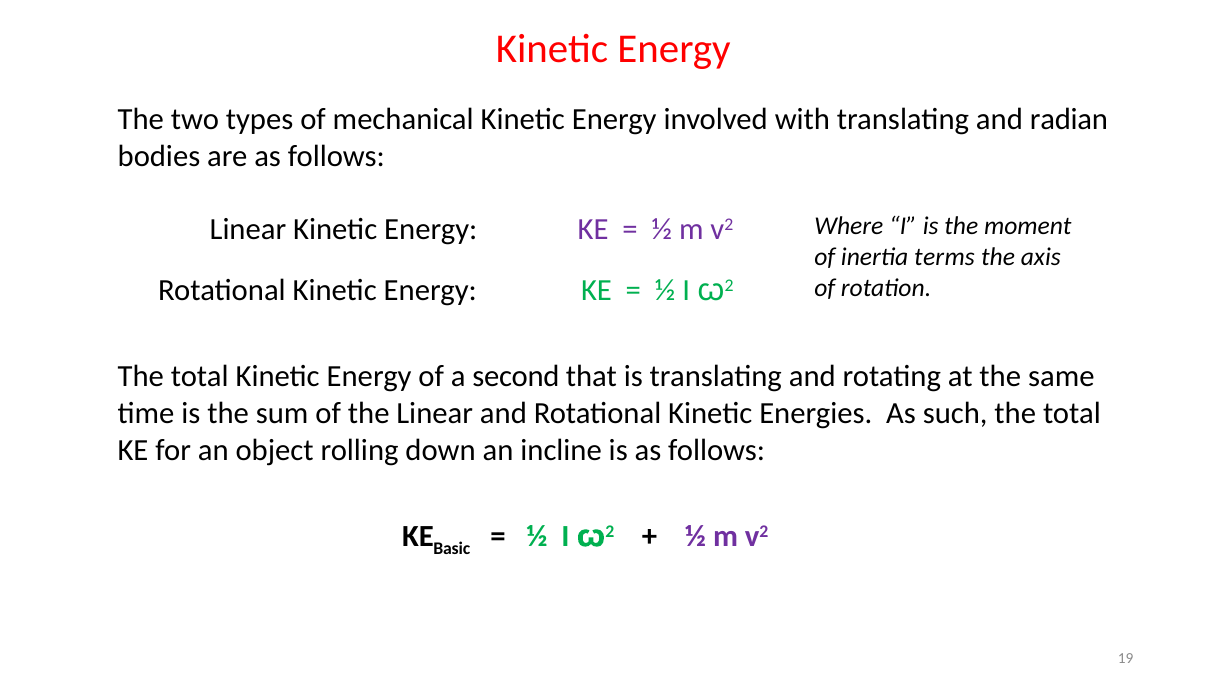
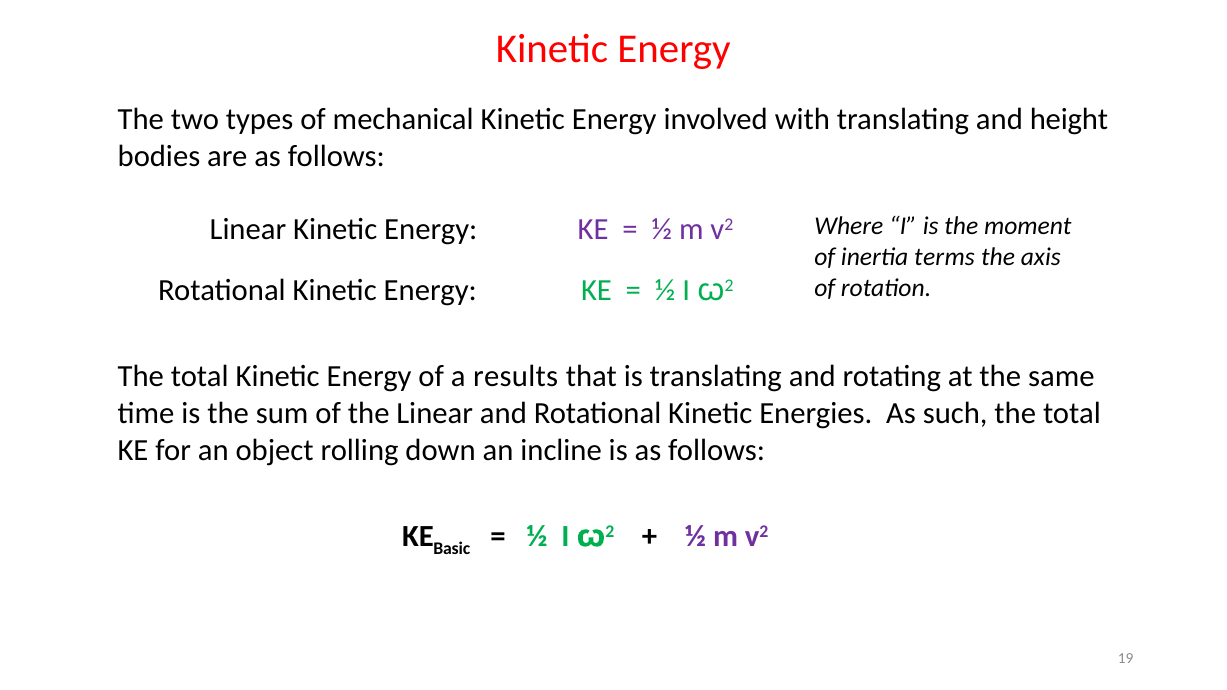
radian: radian -> height (1069, 120)
second: second -> results (516, 376)
